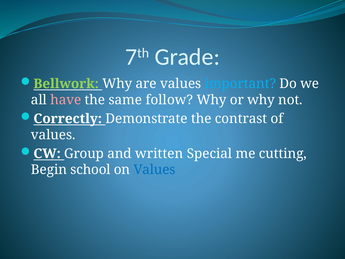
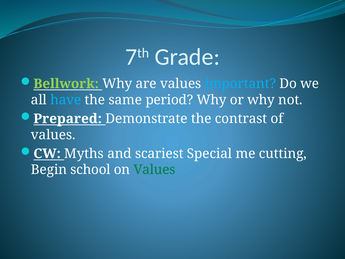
have colour: pink -> light blue (66, 100)
follow: follow -> period (169, 100)
Correctly: Correctly -> Prepared (68, 119)
Group: Group -> Myths (84, 154)
written: written -> scariest (159, 154)
Values colour: blue -> green (154, 170)
